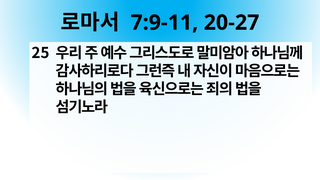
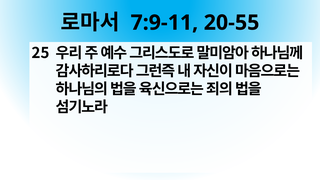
20-27: 20-27 -> 20-55 (232, 23)
